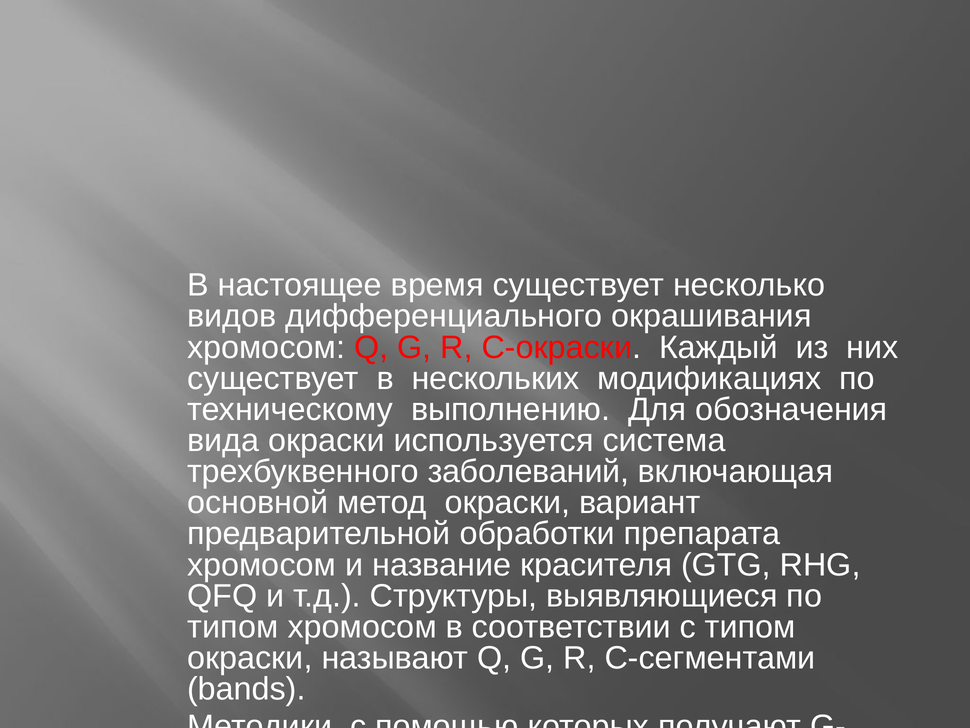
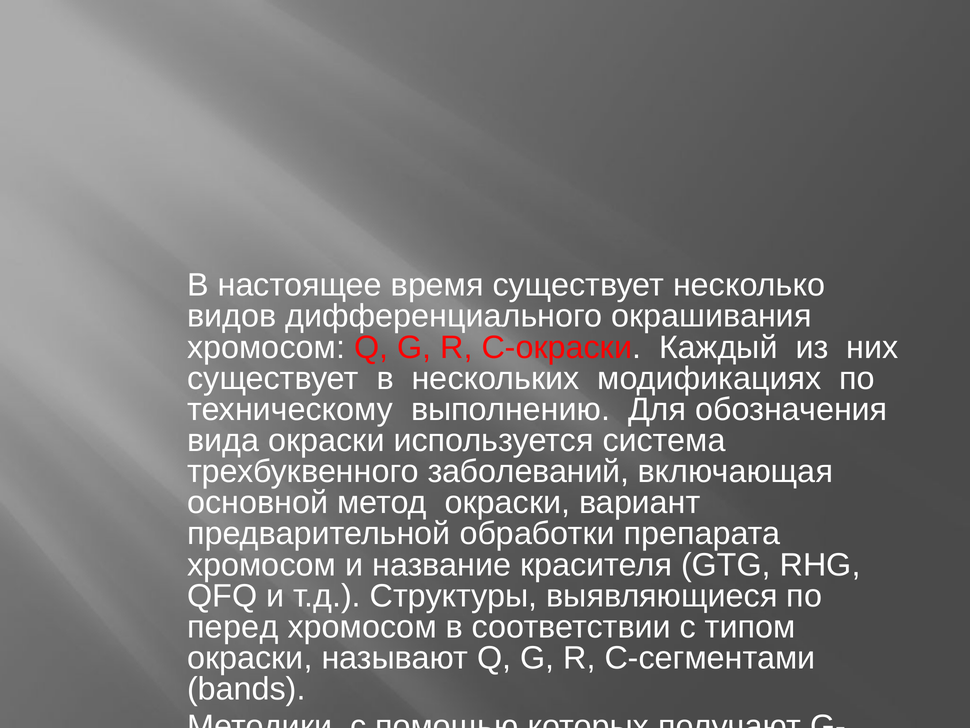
типом: типом -> перед (233, 627)
